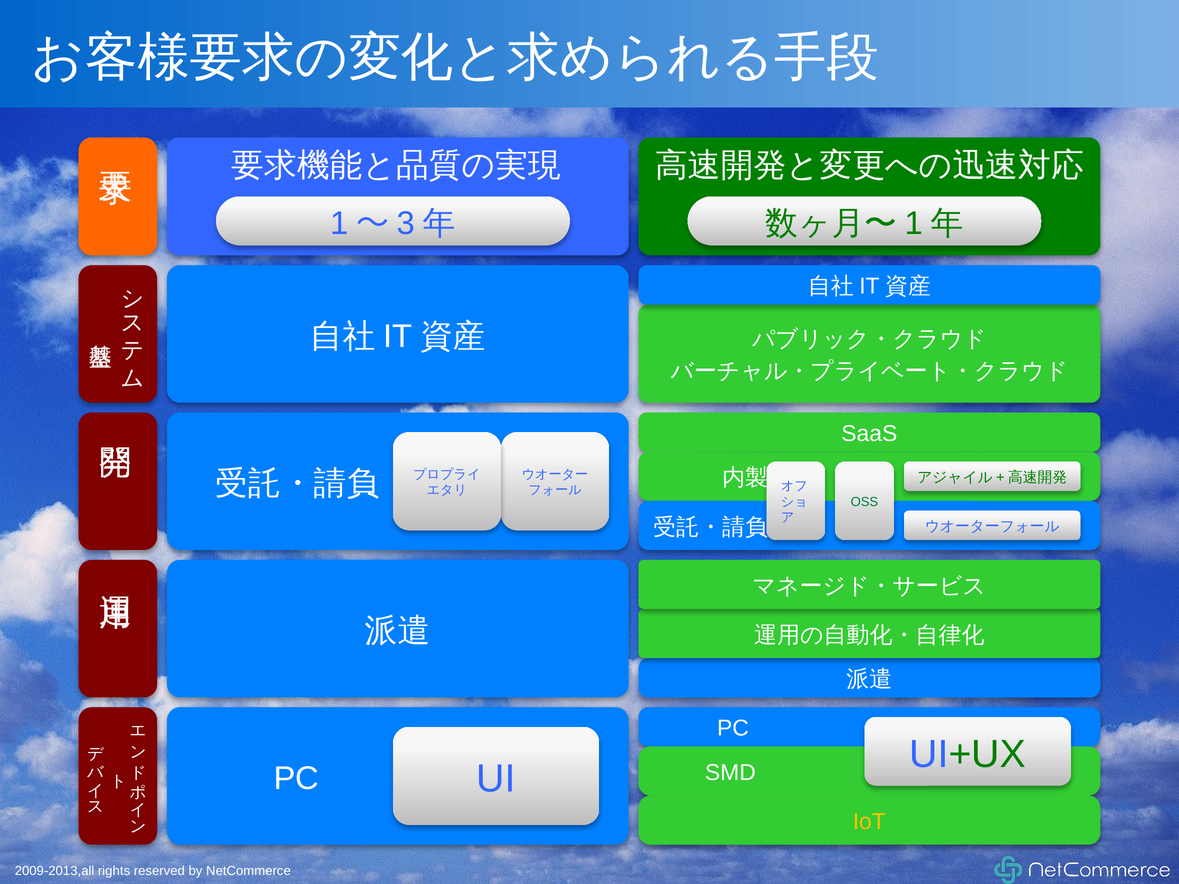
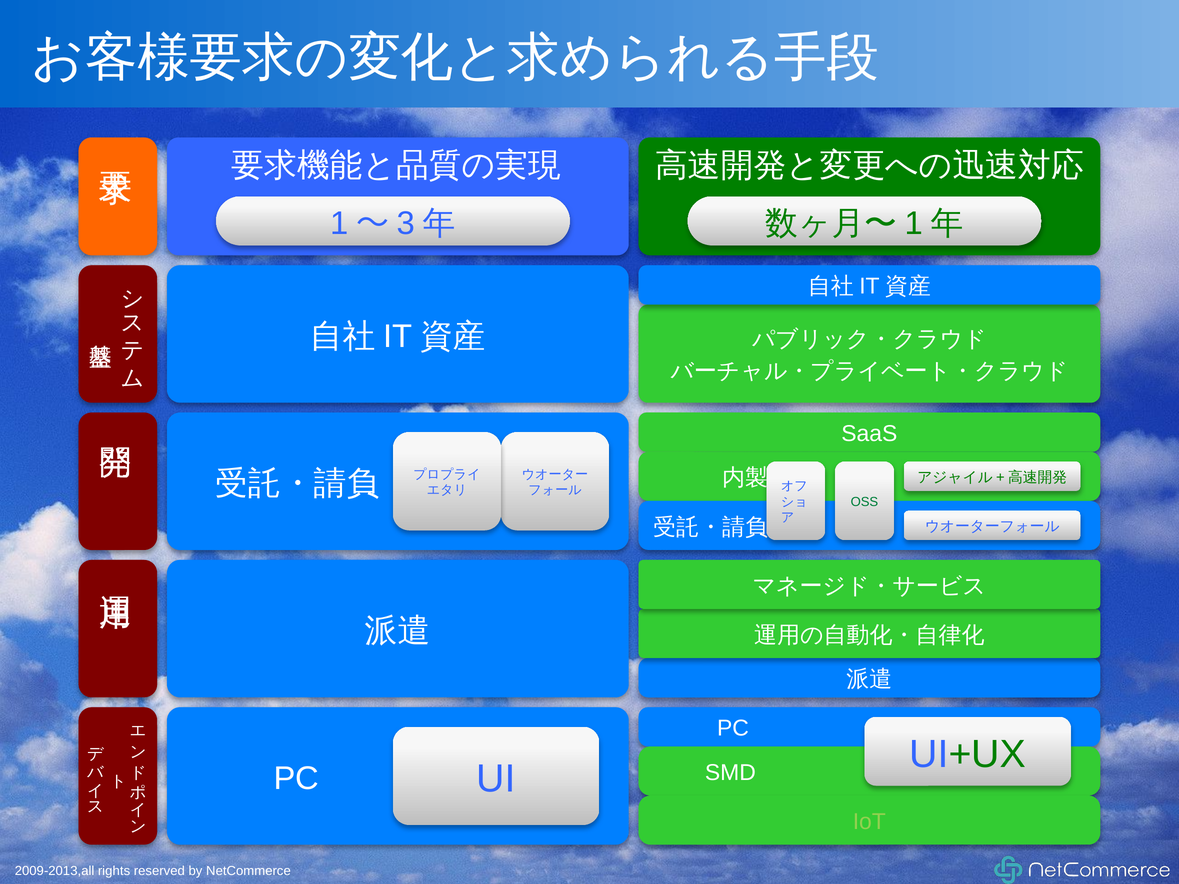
IoT colour: yellow -> light green (869, 822)
